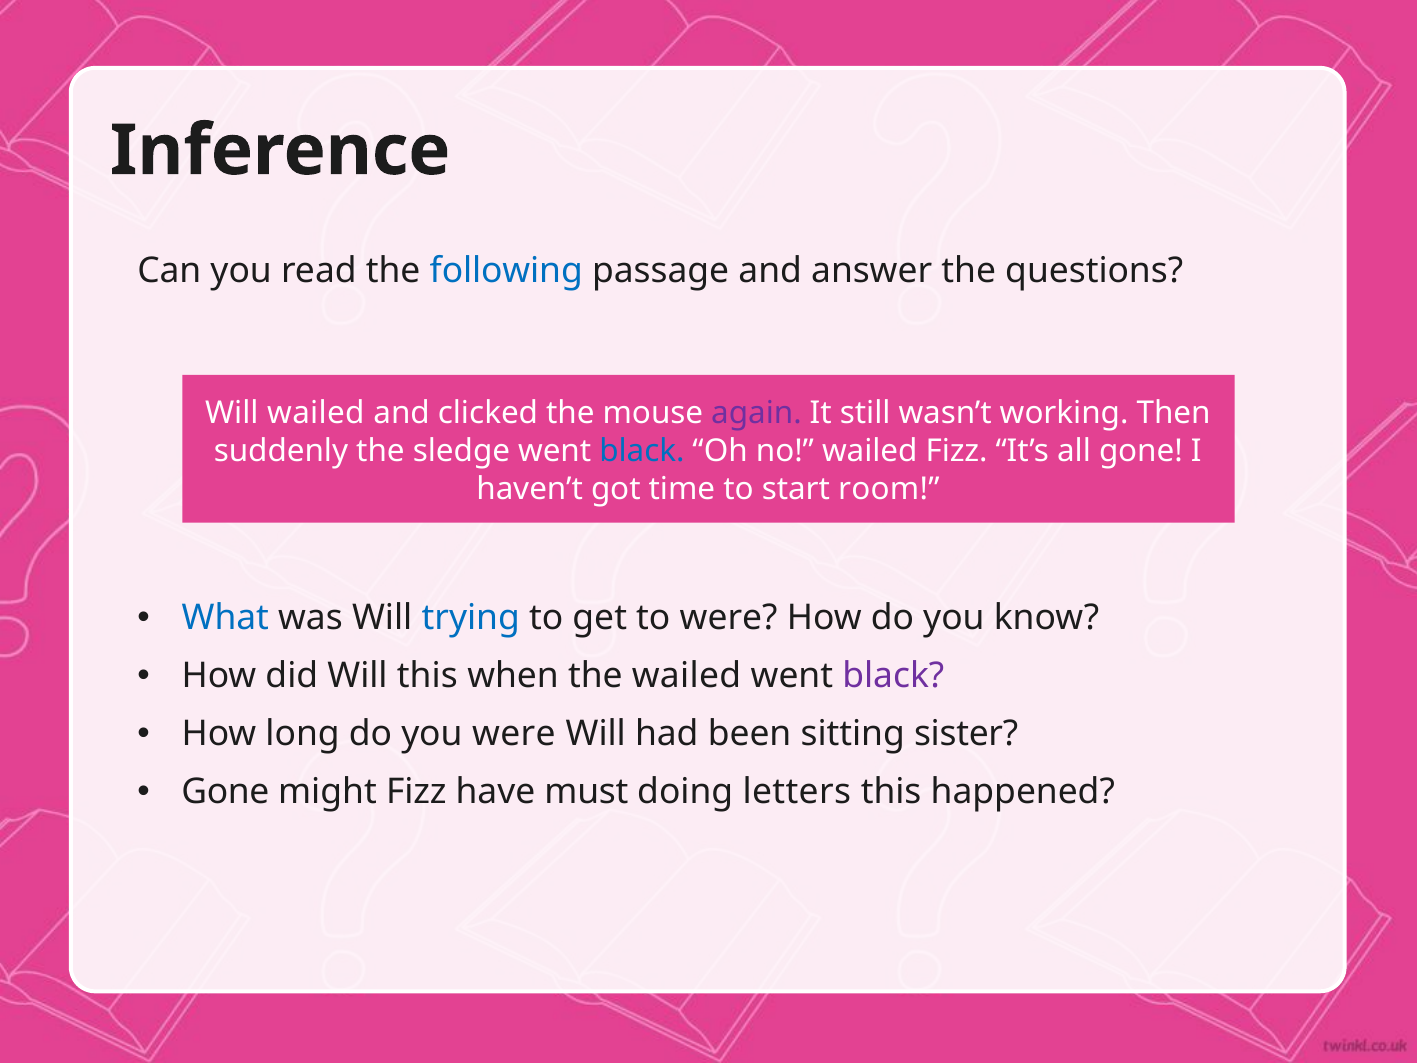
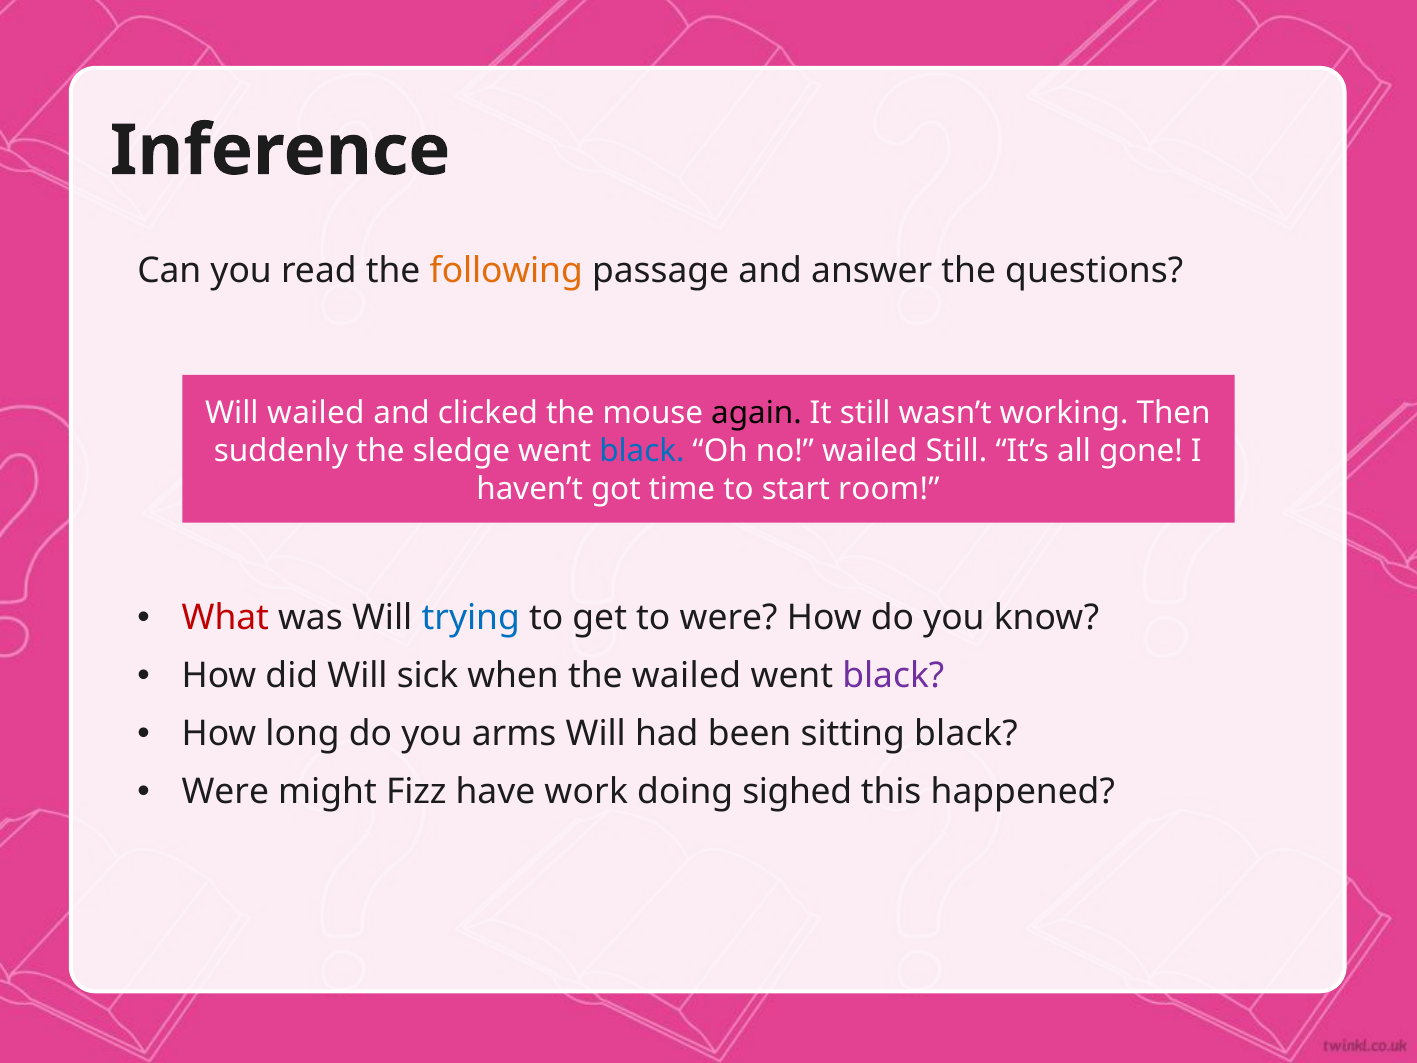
following colour: blue -> orange (506, 270)
again colour: purple -> black (756, 413)
wailed Fizz: Fizz -> Still (956, 451)
What colour: blue -> red (225, 618)
Will this: this -> sick (428, 676)
you were: were -> arms (514, 734)
sitting sister: sister -> black (966, 734)
Gone: Gone -> Were (225, 792)
must: must -> work (586, 792)
letters: letters -> sighed (797, 792)
